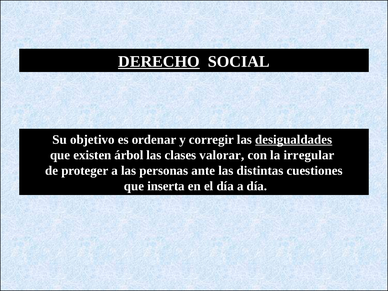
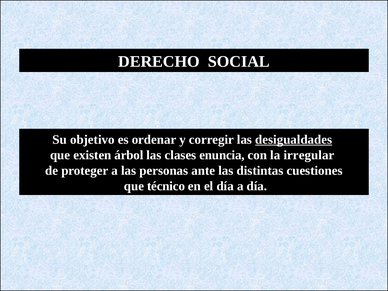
DERECHO underline: present -> none (159, 62)
valorar: valorar -> enuncia (222, 155)
inserta: inserta -> técnico (166, 186)
